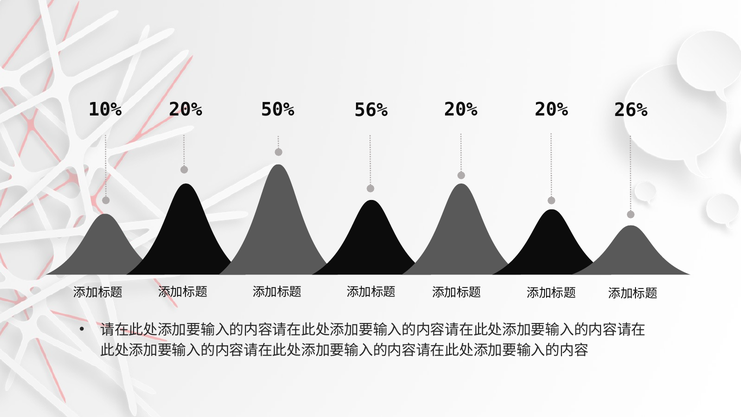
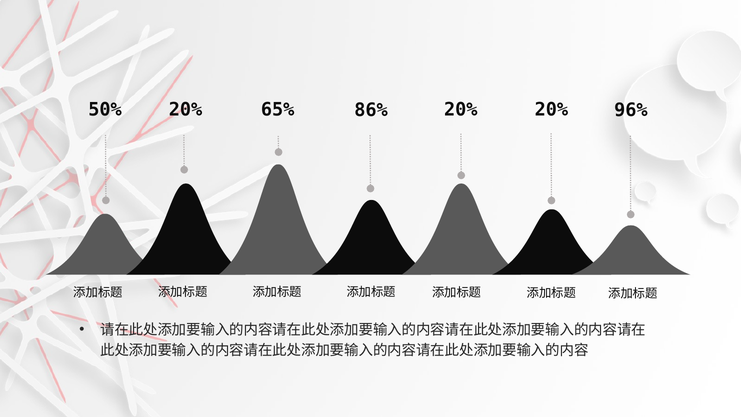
50%: 50% -> 65% (278, 109)
10%: 10% -> 50% (105, 110)
56%: 56% -> 86% (371, 110)
26%: 26% -> 96% (631, 110)
